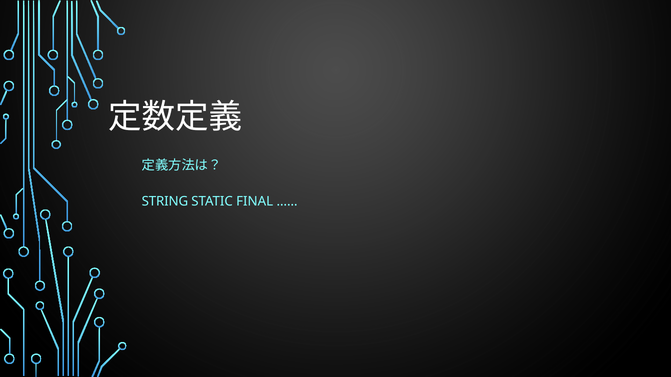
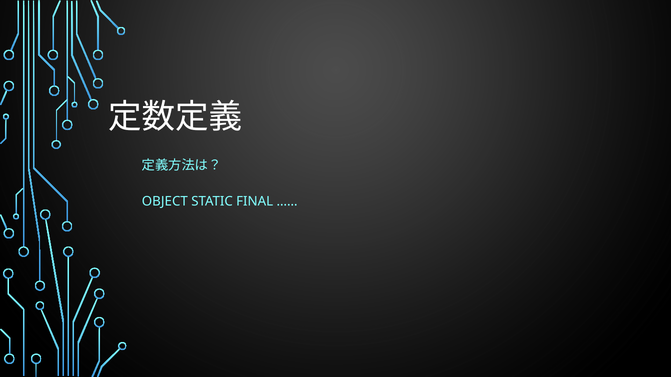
STRING: STRING -> OBJECT (165, 201)
